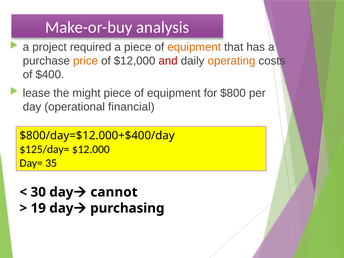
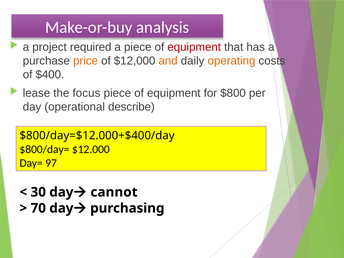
equipment colour: orange -> red (194, 47)
and colour: red -> orange (168, 61)
might: might -> focus (86, 93)
financial: financial -> describe (131, 107)
$125/day=: $125/day= -> $800/day= (44, 149)
35: 35 -> 97 (51, 163)
19: 19 -> 70 (38, 208)
